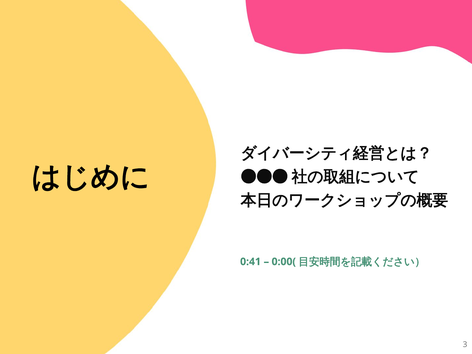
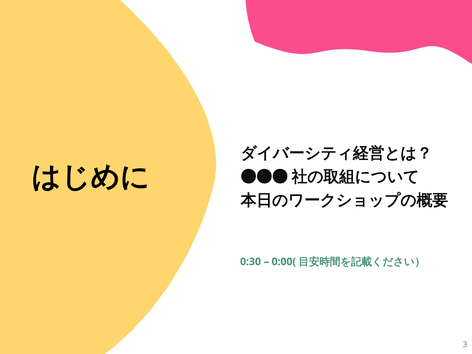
0:41: 0:41 -> 0:30 (251, 262)
